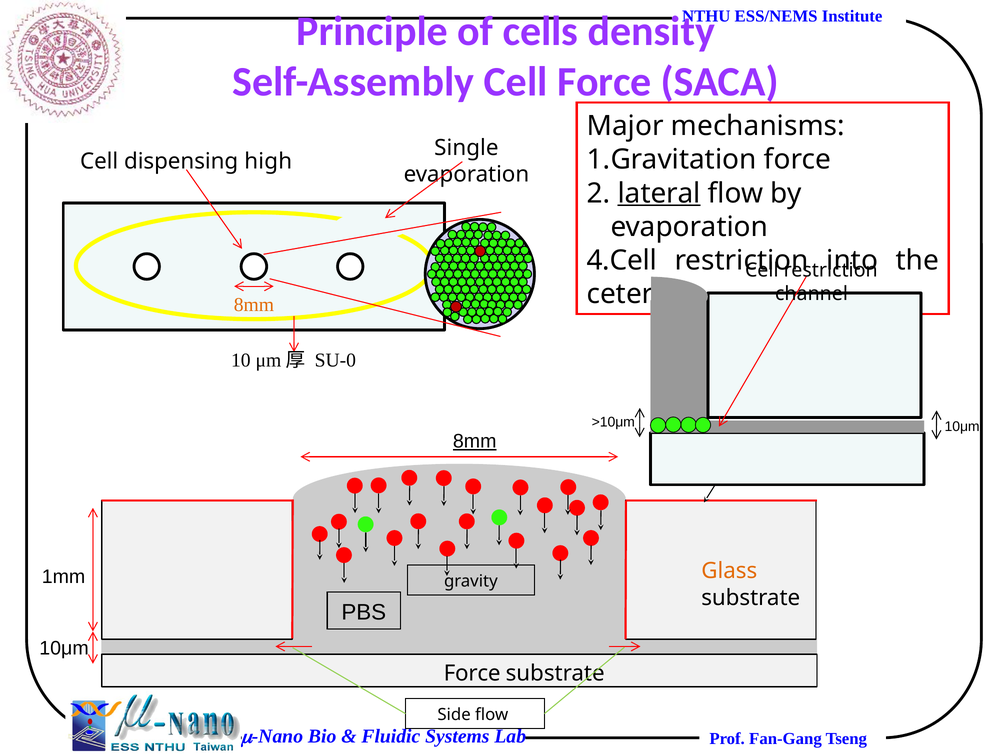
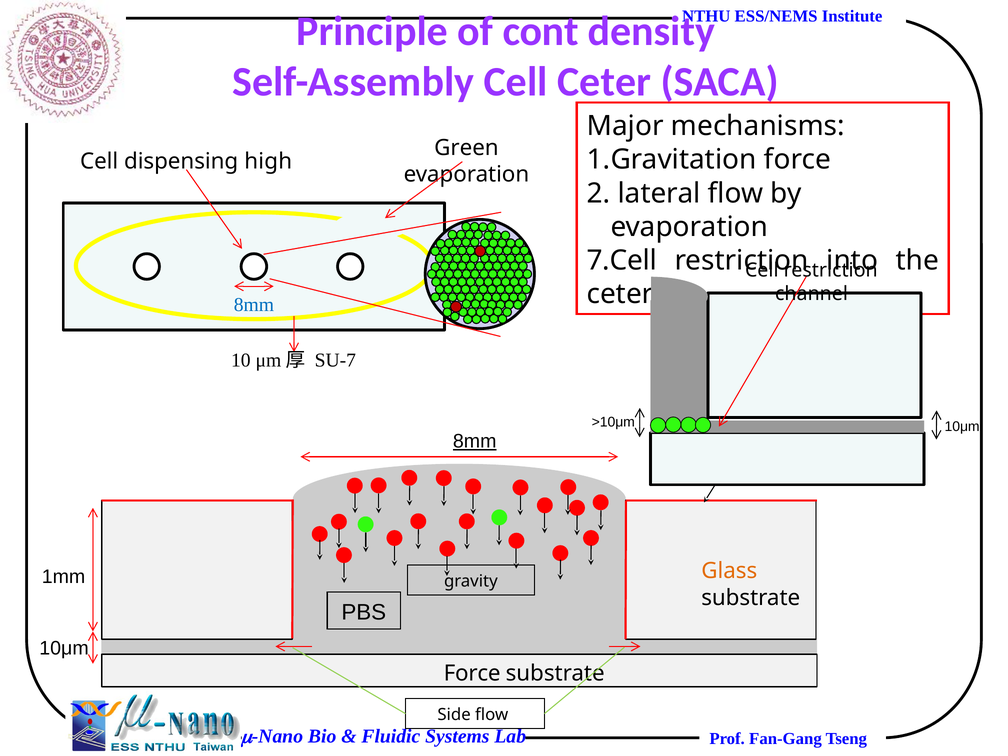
cells: cells -> cont (541, 31)
Cell Force: Force -> Ceter (604, 82)
Single: Single -> Green (466, 148)
lateral underline: present -> none (659, 193)
4.Cell: 4.Cell -> 7.Cell (622, 261)
8mm colour: orange -> blue (254, 305)
SU-0: SU-0 -> SU-7 (335, 360)
